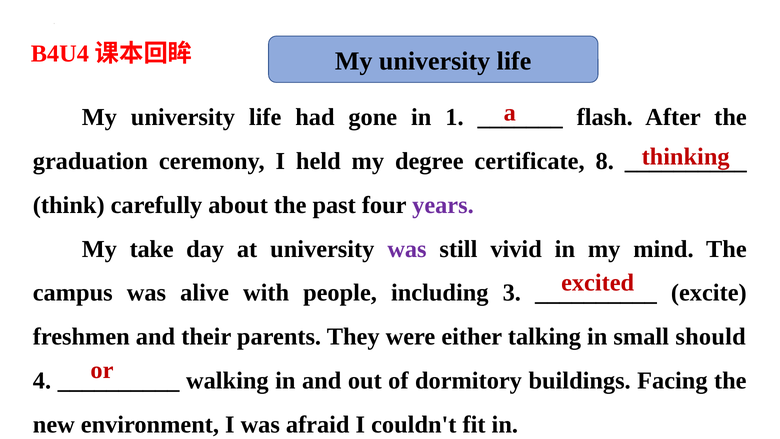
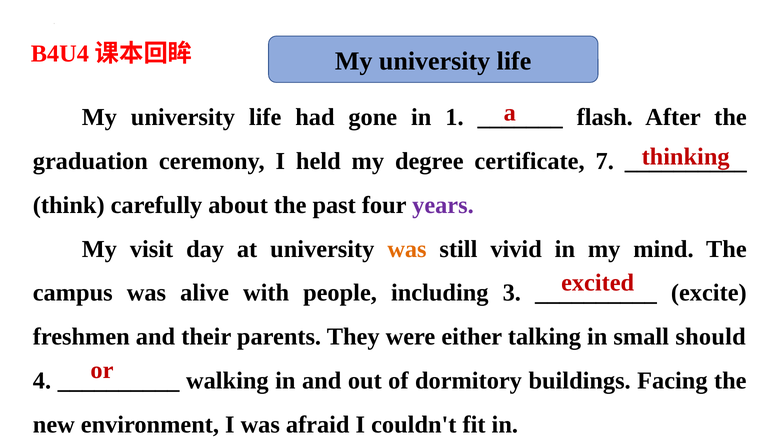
8: 8 -> 7 (605, 161)
take: take -> visit (152, 249)
was colour: purple -> orange (407, 249)
